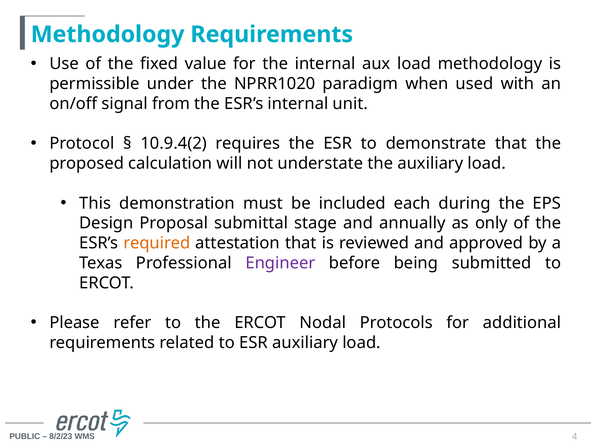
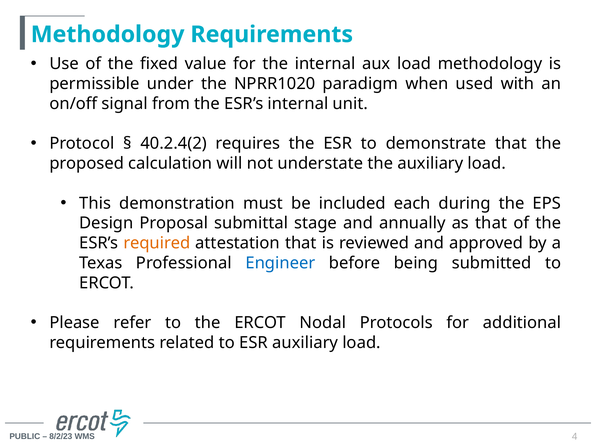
10.9.4(2: 10.9.4(2 -> 40.2.4(2 (174, 143)
as only: only -> that (491, 223)
Engineer colour: purple -> blue (280, 263)
